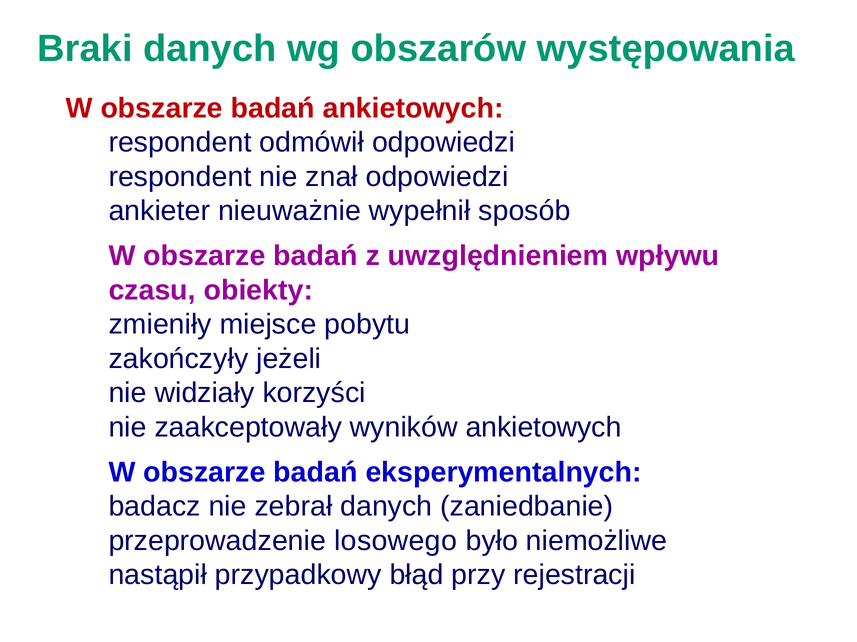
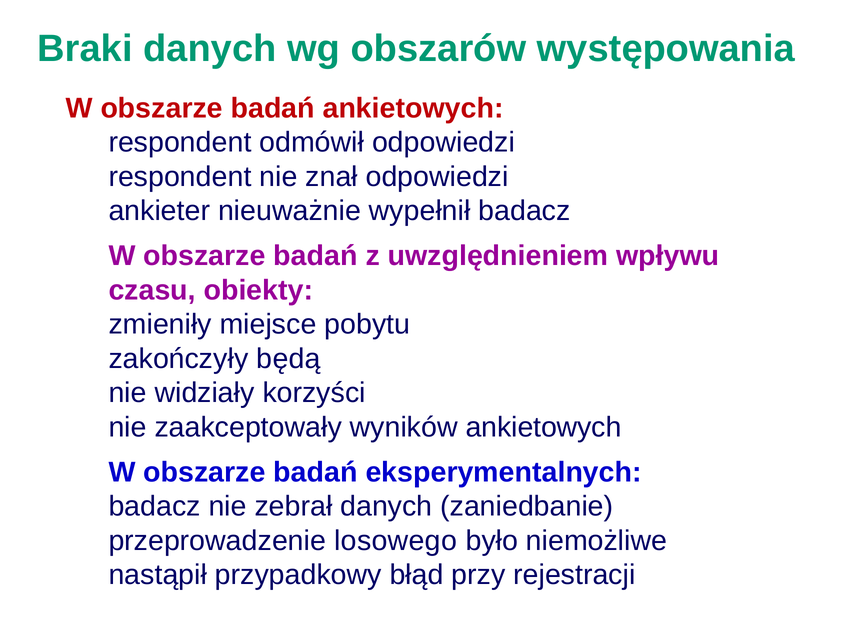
wypełnił sposób: sposób -> badacz (524, 211)
jeżeli: jeżeli -> będą (289, 359)
